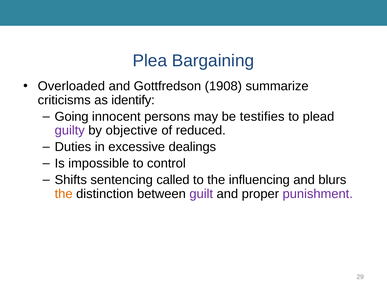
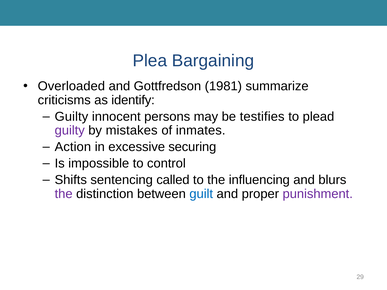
1908: 1908 -> 1981 (223, 86)
Going: Going -> Guilty (71, 117)
objective: objective -> mistakes (132, 131)
reduced: reduced -> inmates (201, 131)
Duties: Duties -> Action (73, 147)
dealings: dealings -> securing (192, 147)
the colour: orange -> purple (64, 194)
guilt colour: purple -> blue (201, 194)
